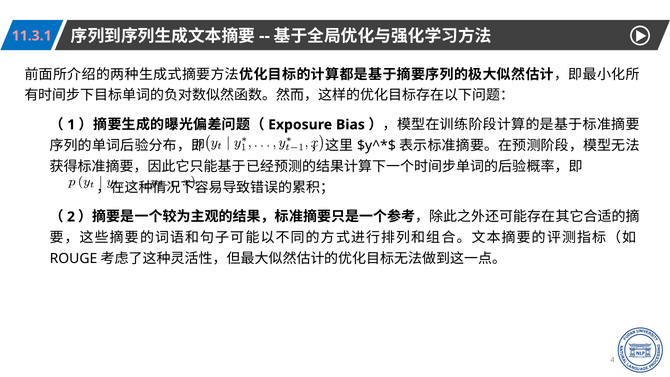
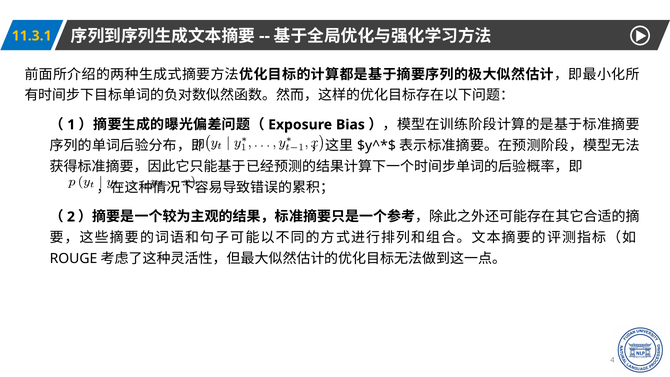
11.3.1 colour: pink -> yellow (32, 36)
